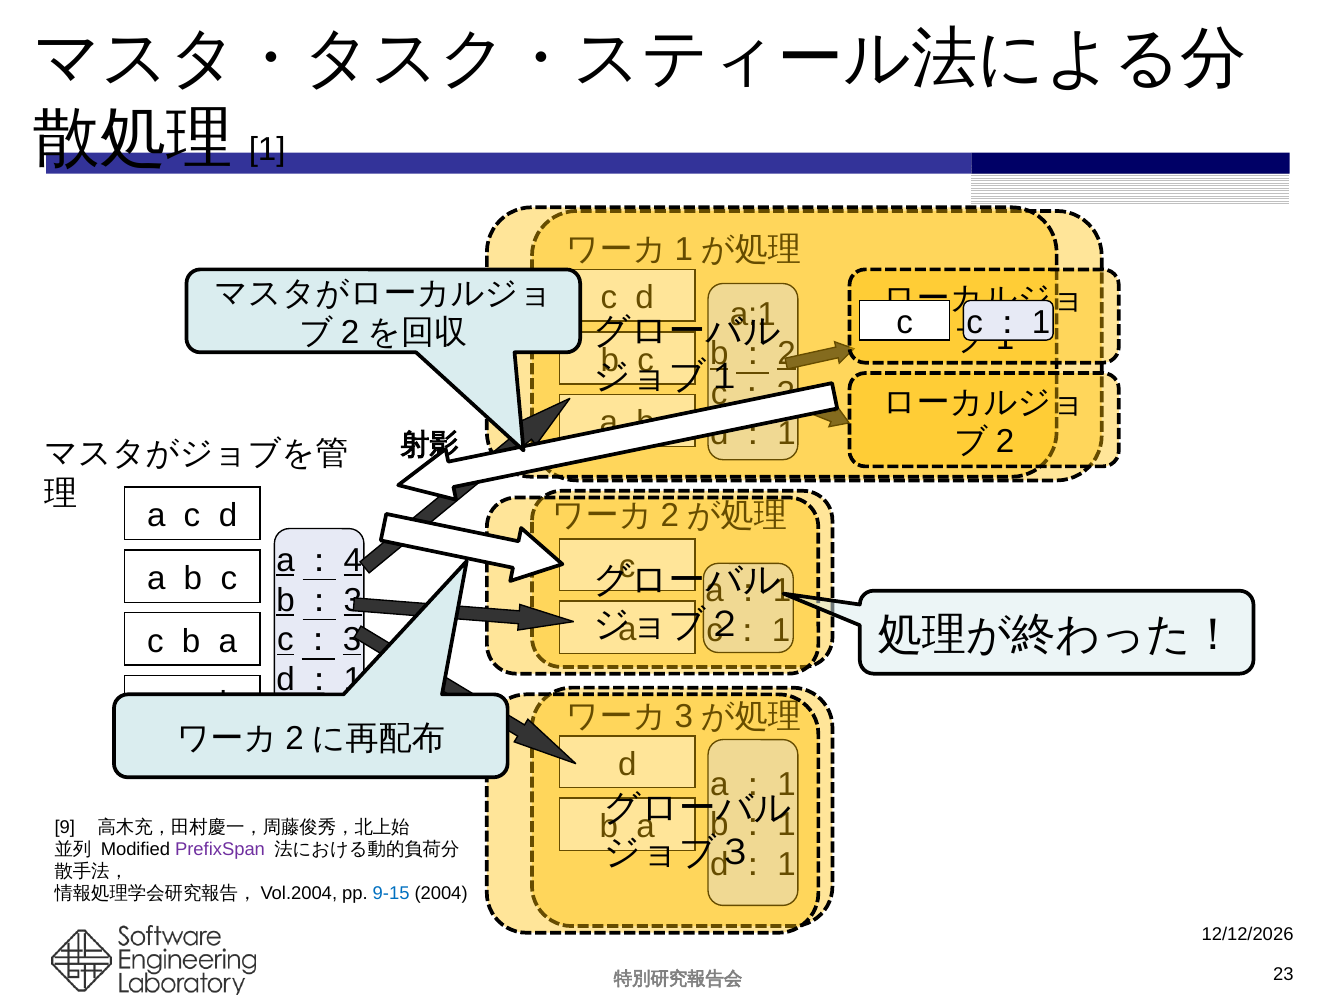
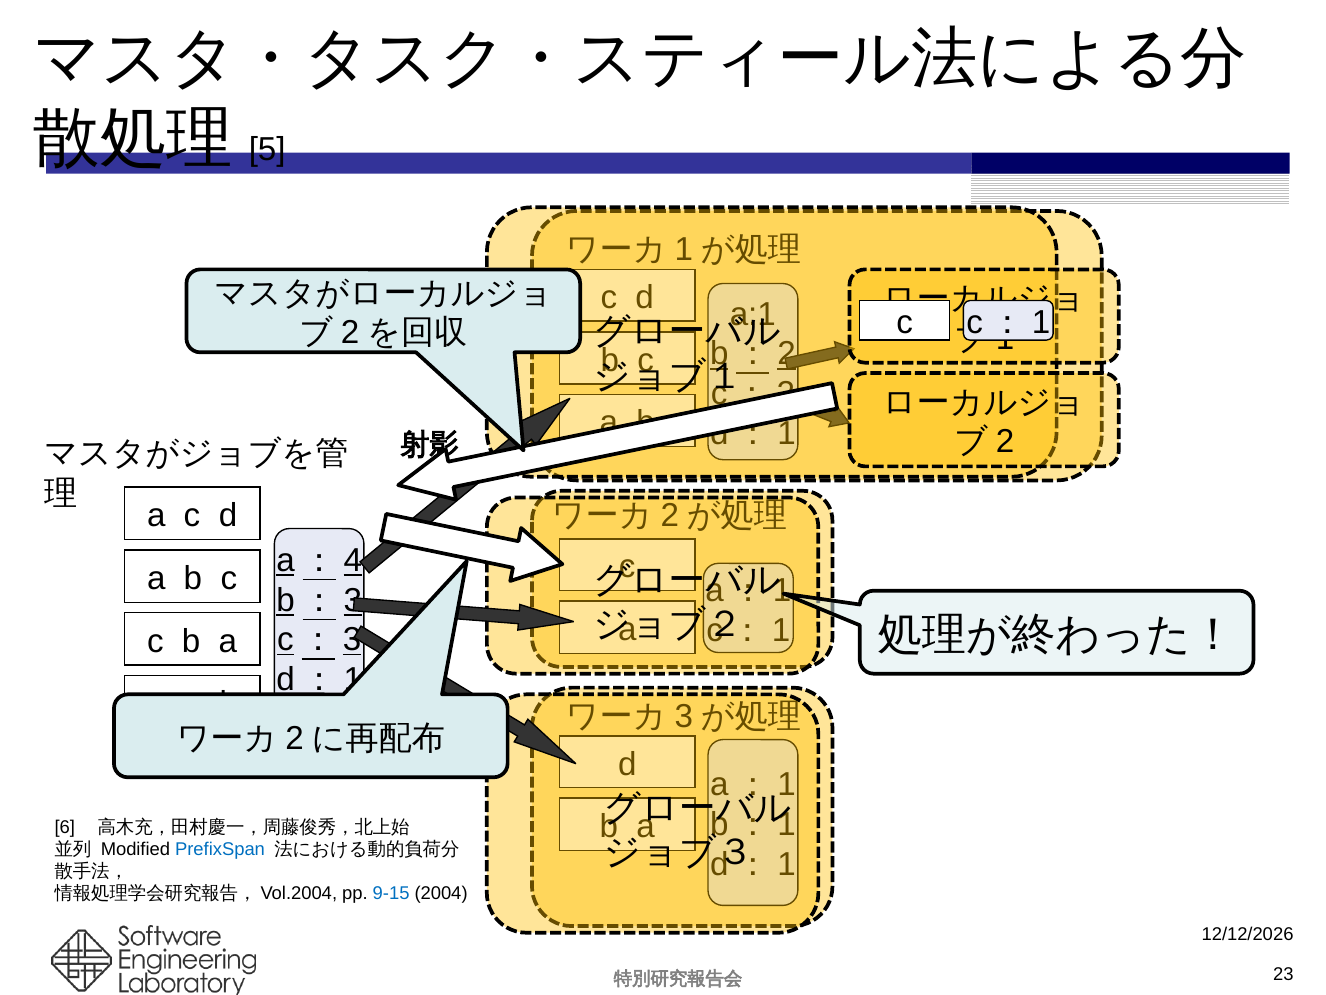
1: 1 -> 5 (267, 149)
9: 9 -> 6 (65, 827)
PrefixSpan colour: purple -> blue (220, 849)
